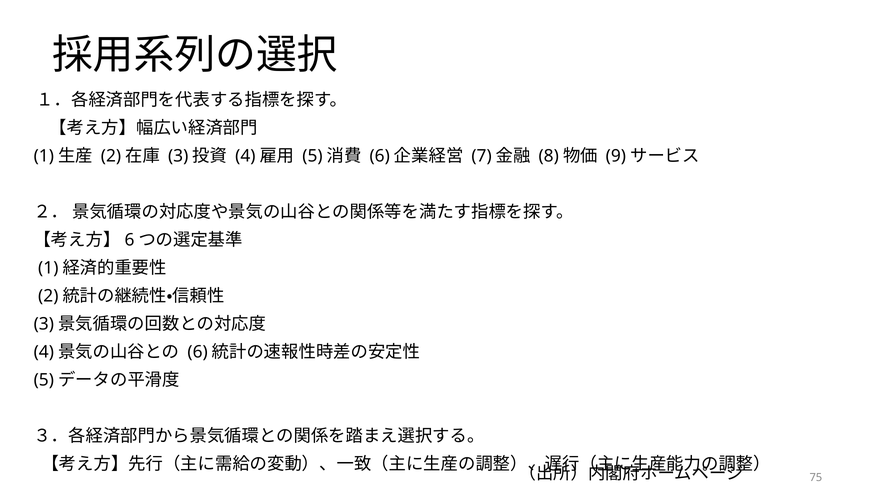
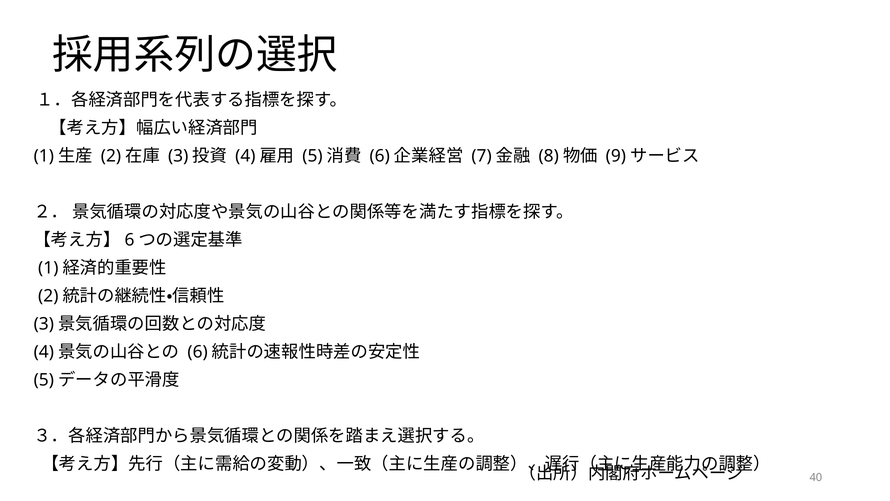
75: 75 -> 40 (816, 477)
